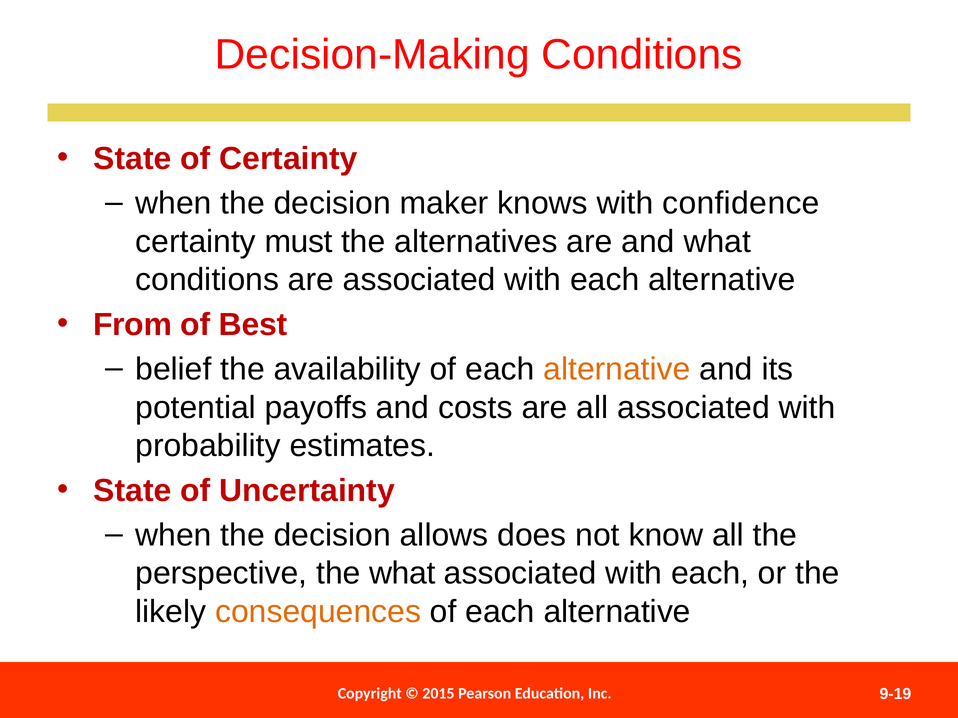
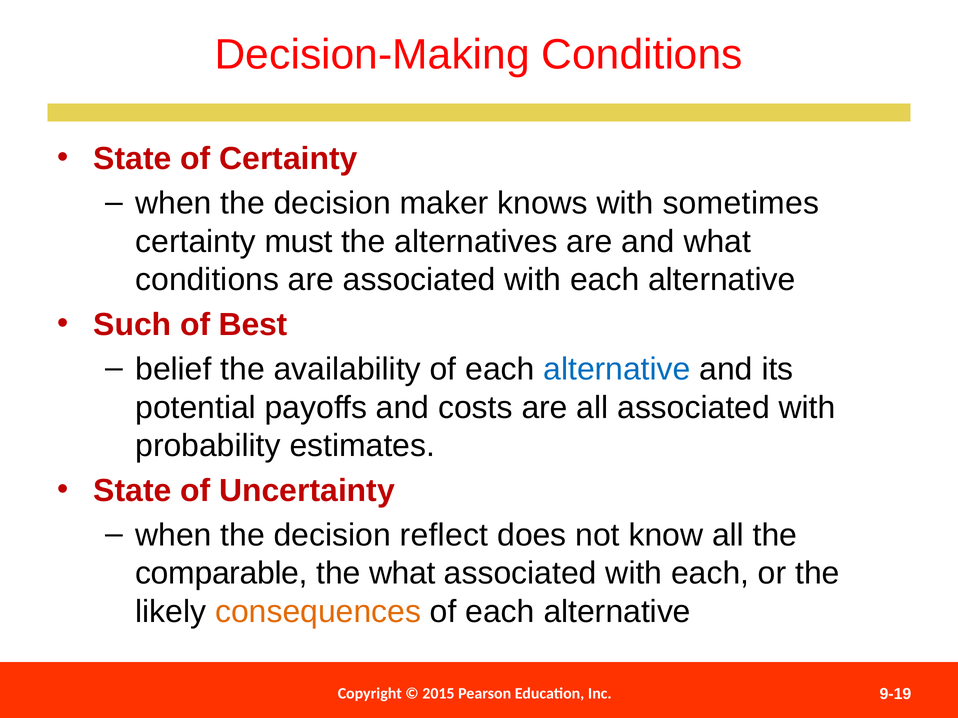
confidence: confidence -> sometimes (741, 203)
From: From -> Such (132, 325)
alternative colour: orange -> blue (617, 369)
allows: allows -> reflect (444, 536)
perspective: perspective -> comparable (221, 574)
